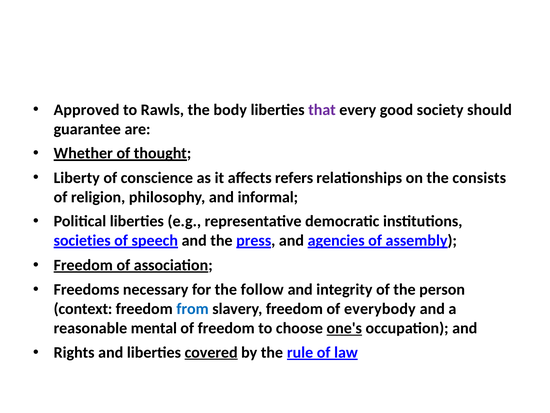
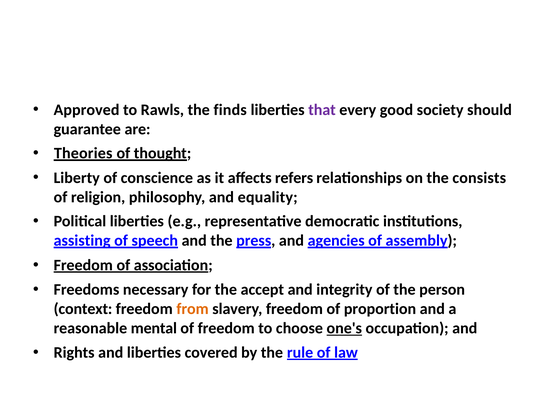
body: body -> finds (230, 110)
Whether: Whether -> Theories (83, 153)
informal: informal -> equality (268, 197)
societies: societies -> assisting (82, 240)
follow: follow -> accept (262, 289)
from colour: blue -> orange (193, 309)
everybody: everybody -> proportion (380, 309)
covered underline: present -> none (211, 352)
